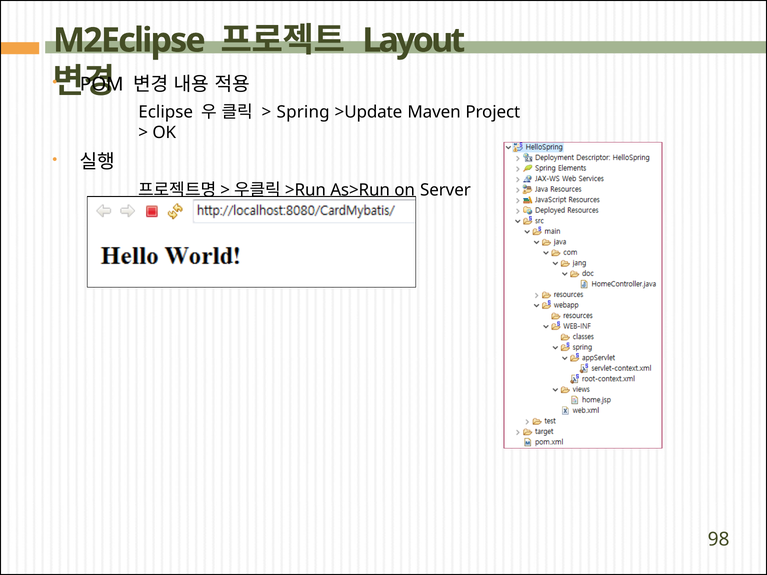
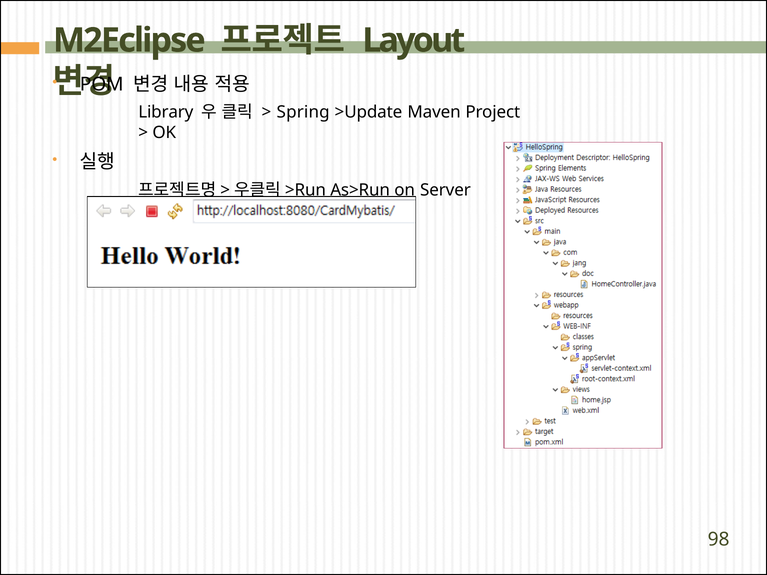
Eclipse: Eclipse -> Library (166, 112)
